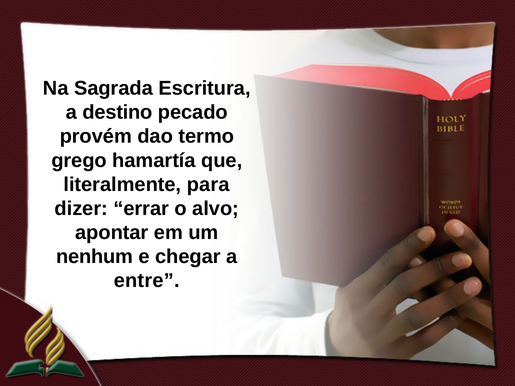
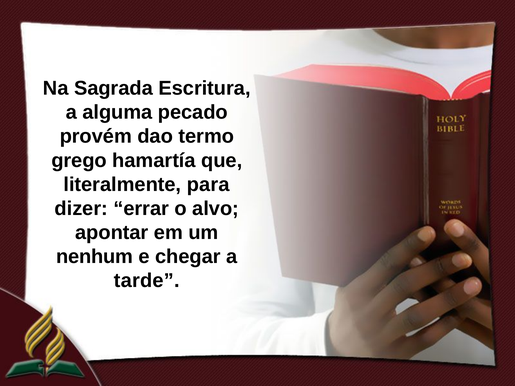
destino: destino -> alguma (117, 112)
entre: entre -> tarde (147, 281)
